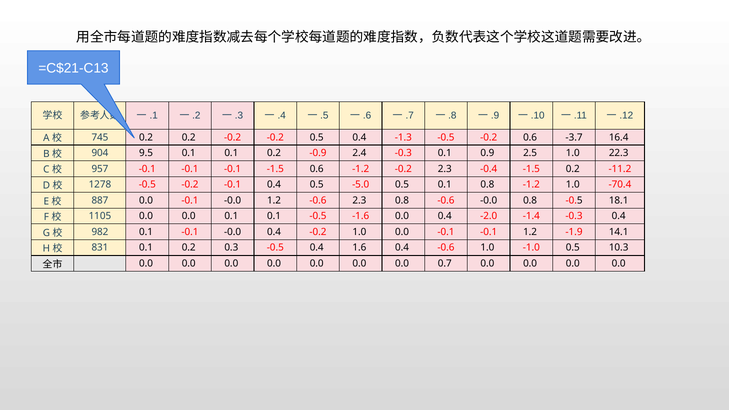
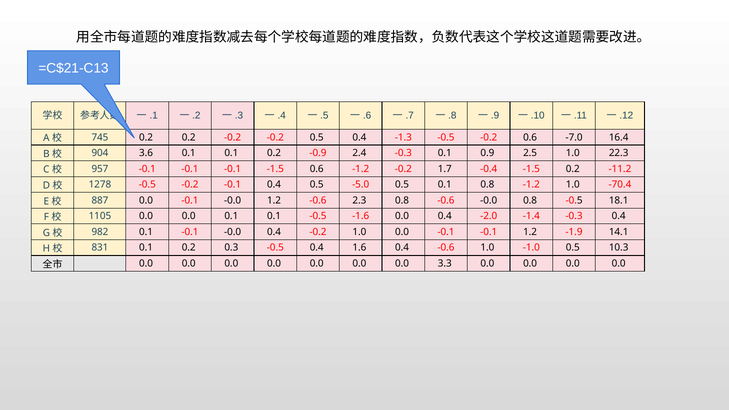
-3.7: -3.7 -> -7.0 (574, 137)
9.5: 9.5 -> 3.6 (146, 153)
-0.2 2.3: 2.3 -> 1.7 (445, 169)
0.7: 0.7 -> 3.3 (445, 263)
